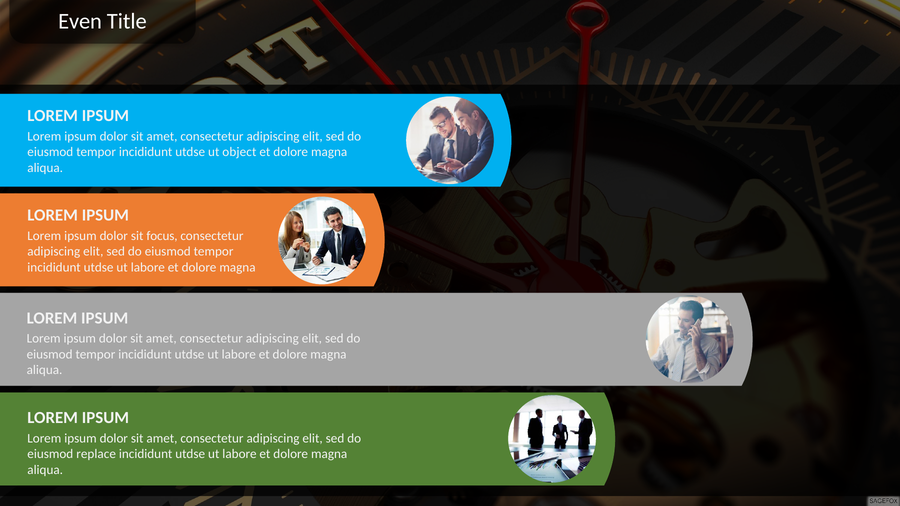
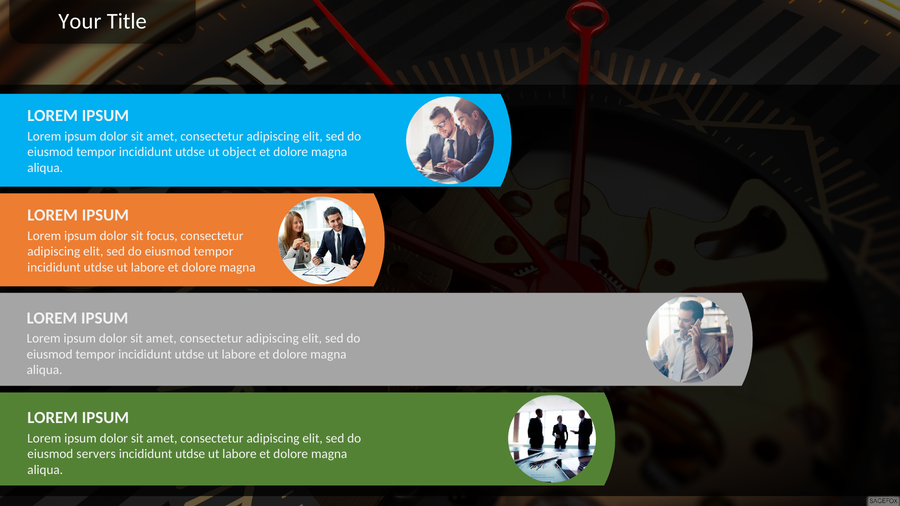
Even: Even -> Your (80, 21)
replace: replace -> servers (96, 454)
